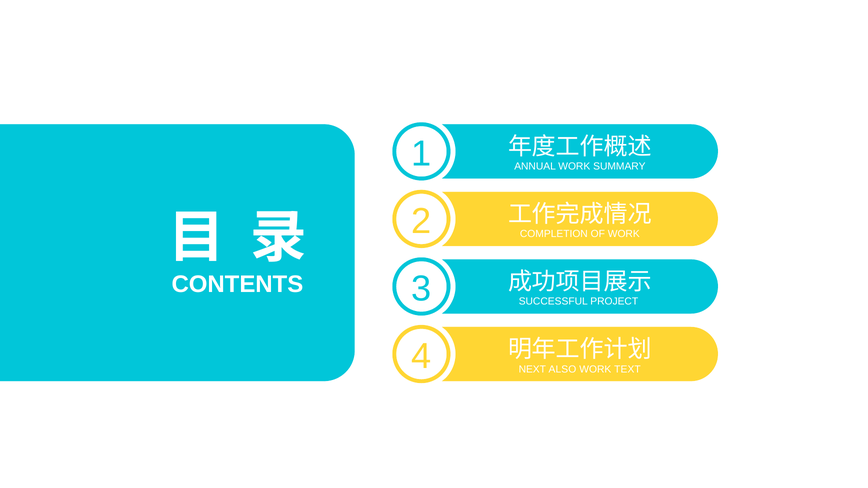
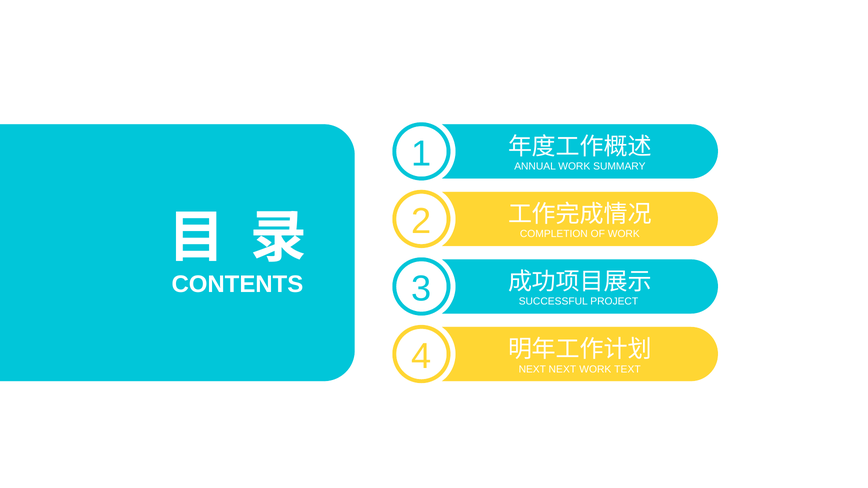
NEXT ALSO: ALSO -> NEXT (562, 369)
